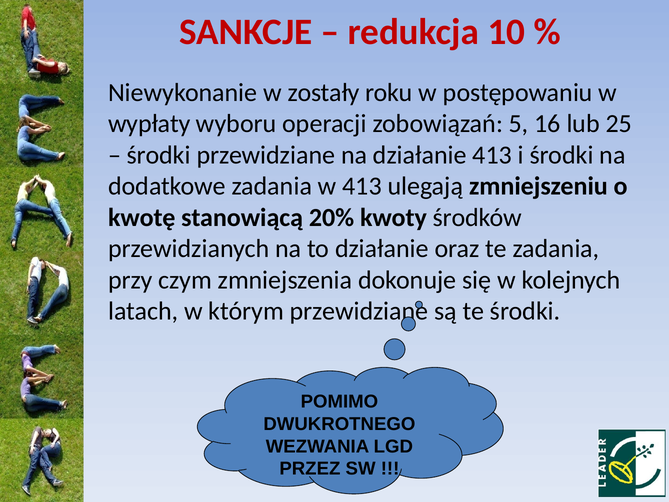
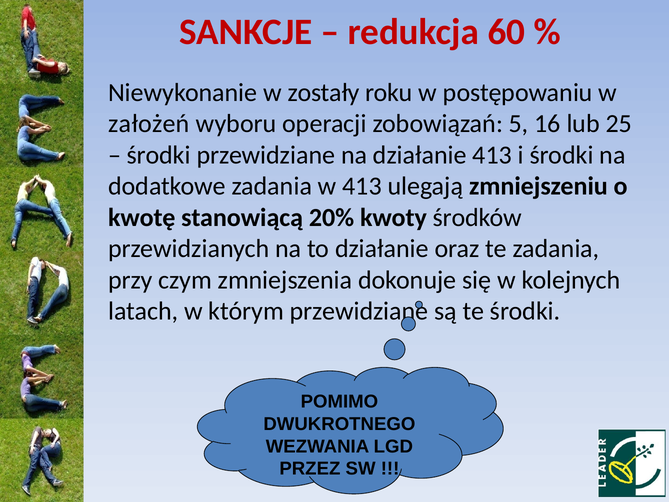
10: 10 -> 60 (506, 32)
wypłaty: wypłaty -> założeń (149, 124)
